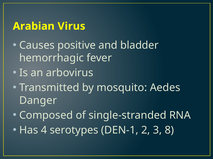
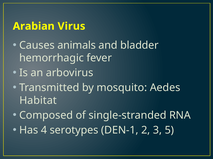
positive: positive -> animals (77, 45)
Danger: Danger -> Habitat (38, 101)
8: 8 -> 5 (169, 131)
